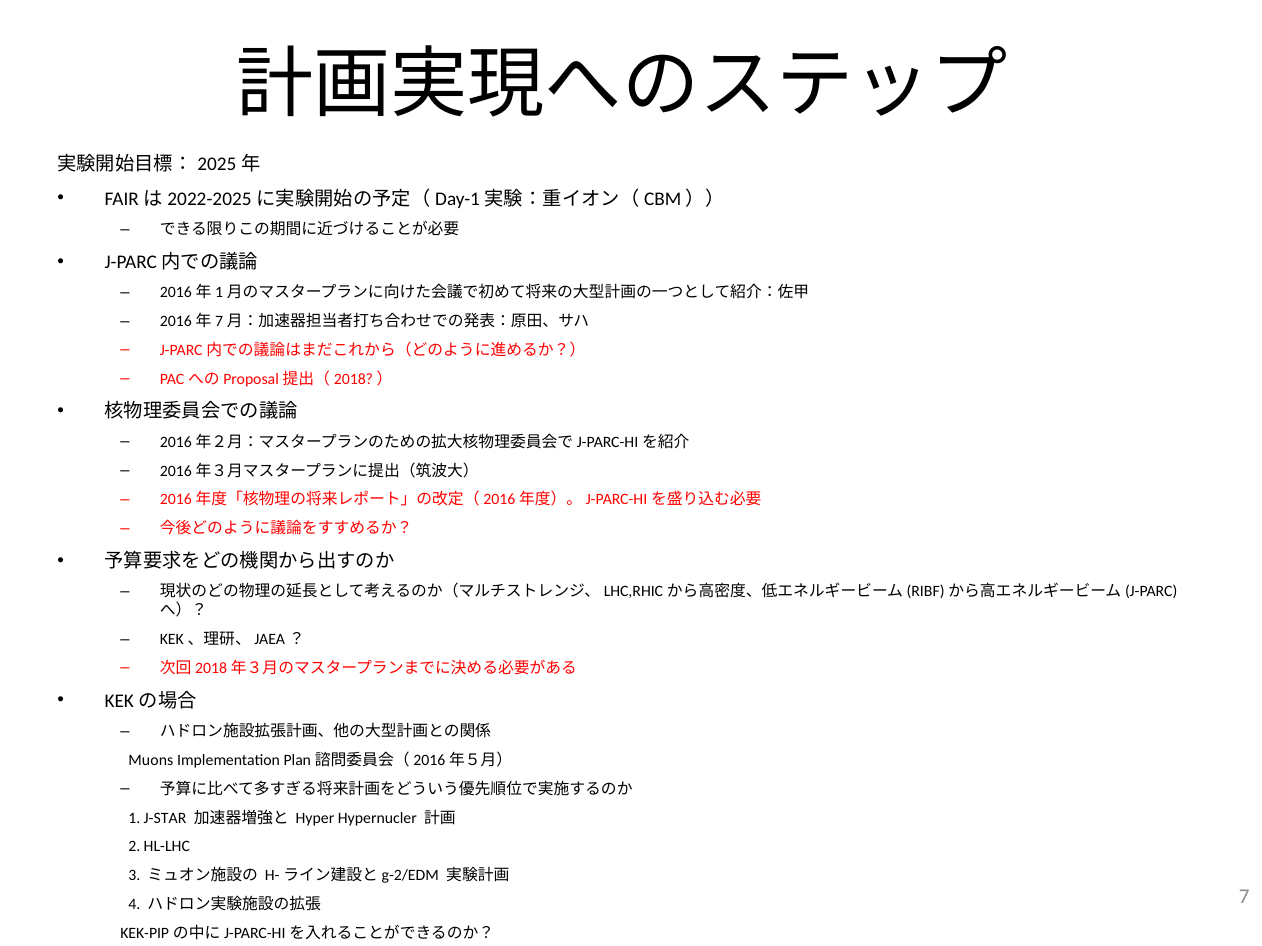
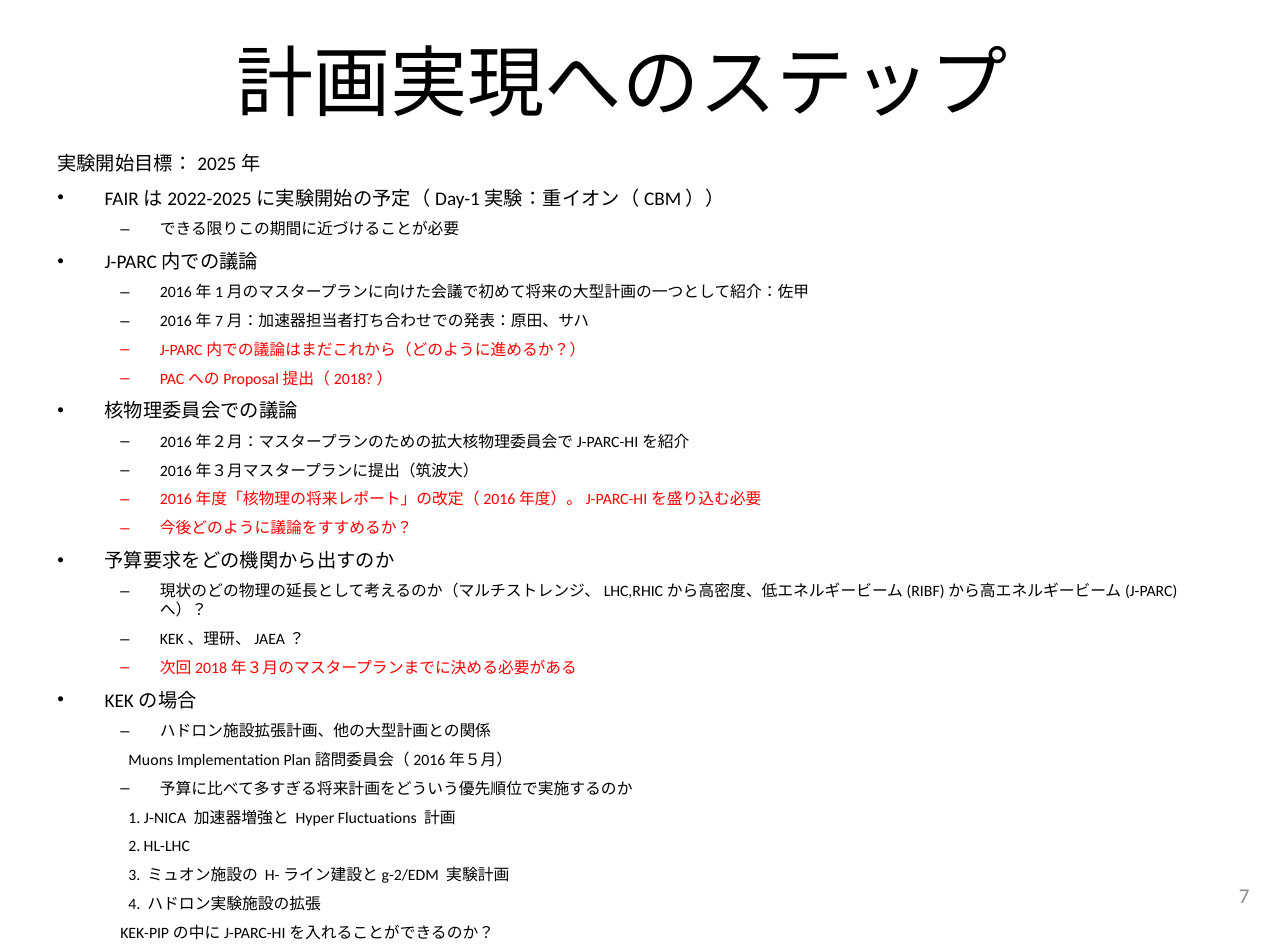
J-STAR: J-STAR -> J-NICA (165, 818)
Hypernucler: Hypernucler -> Fluctuations (377, 818)
